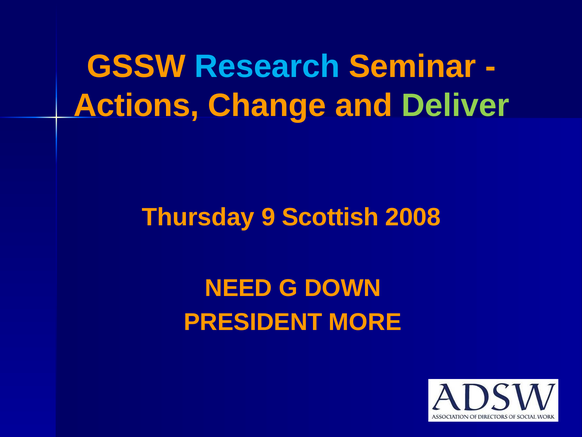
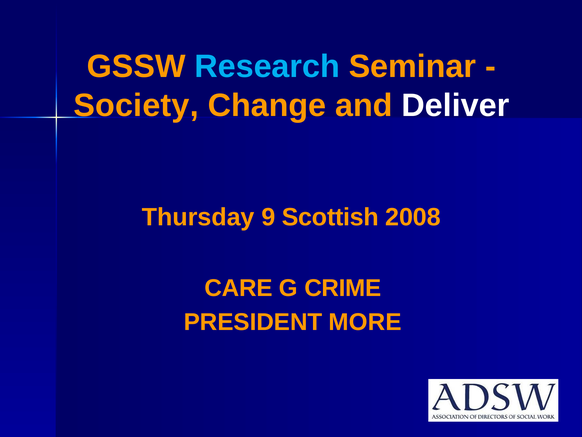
Actions: Actions -> Society (136, 105)
Deliver colour: light green -> white (455, 105)
NEED: NEED -> CARE (239, 288)
DOWN: DOWN -> CRIME (343, 288)
